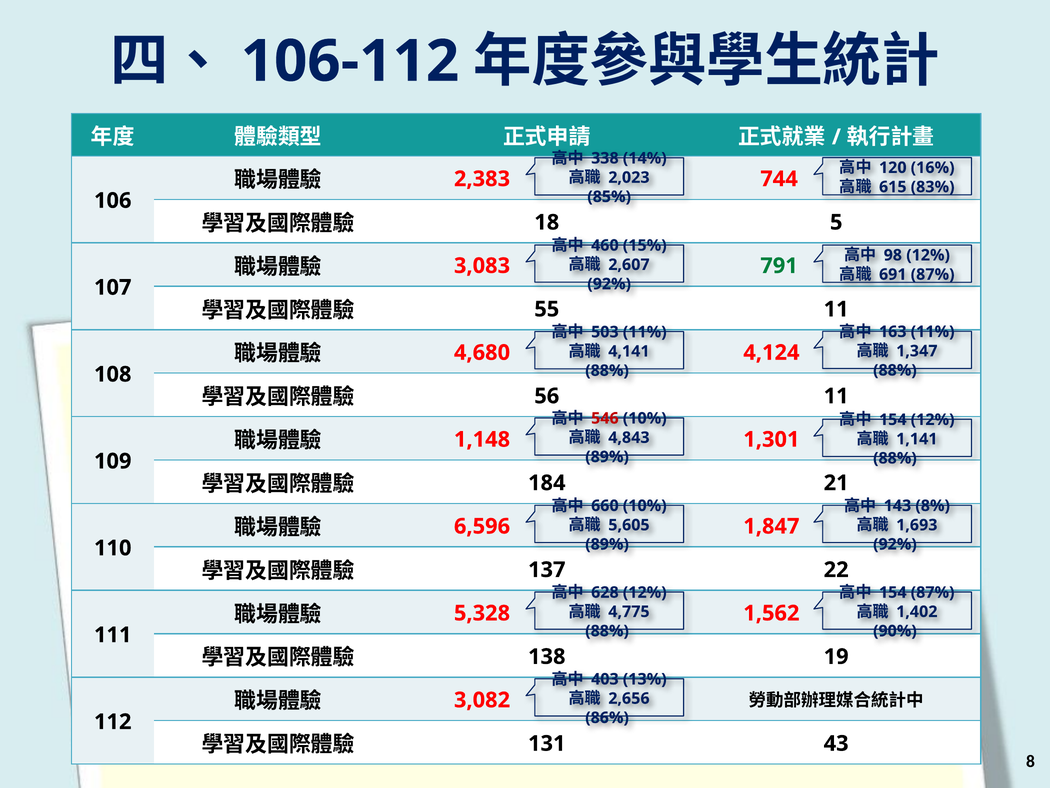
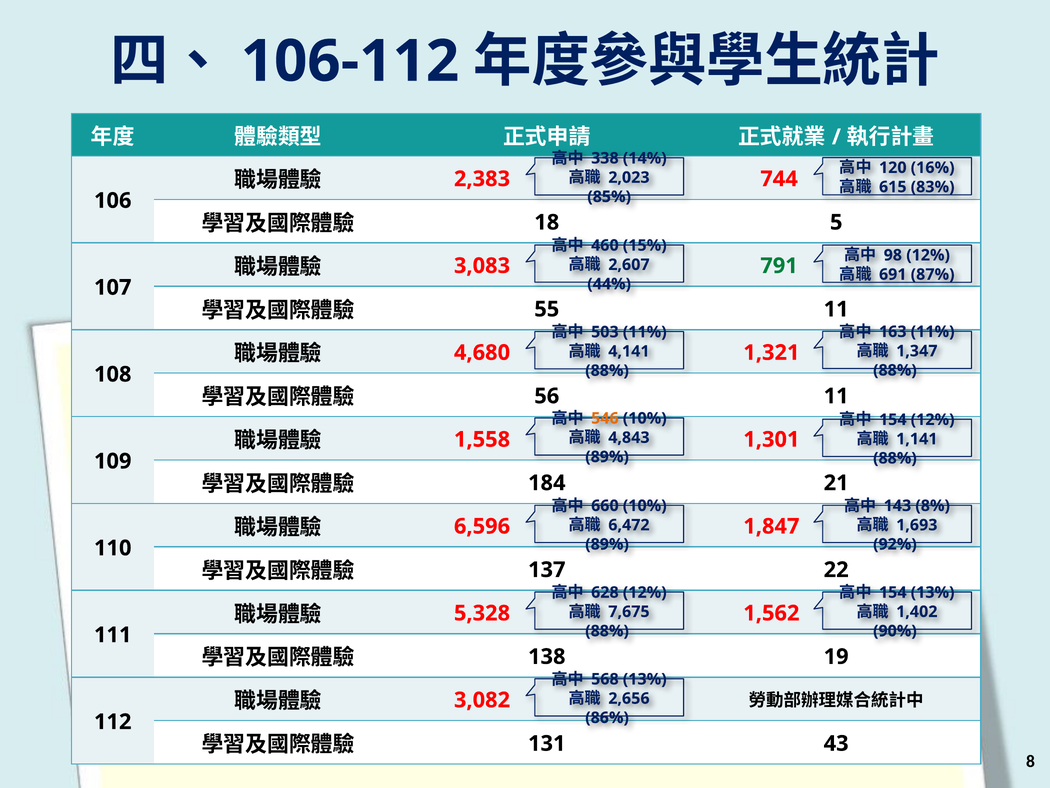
92%: 92% -> 44% (609, 284)
4,124: 4,124 -> 1,321 (771, 352)
546 colour: red -> orange (605, 418)
1,148: 1,148 -> 1,558 (482, 439)
5,605: 5,605 -> 6,472 (629, 525)
154 87%: 87% -> 13% (933, 592)
4,775: 4,775 -> 7,675 (629, 611)
403: 403 -> 568 (605, 679)
